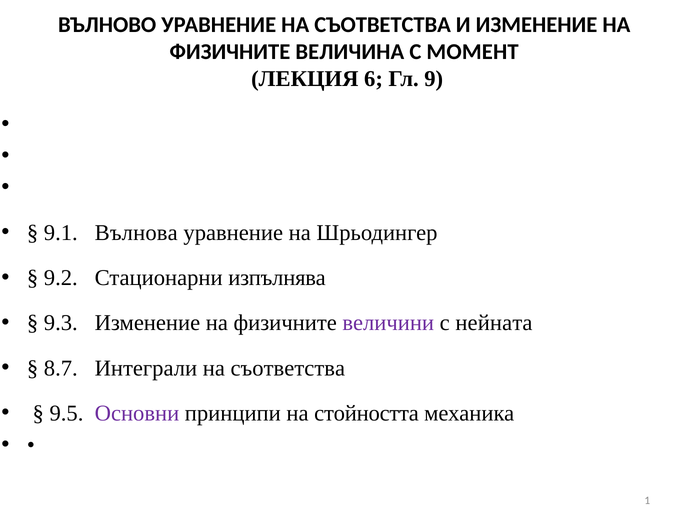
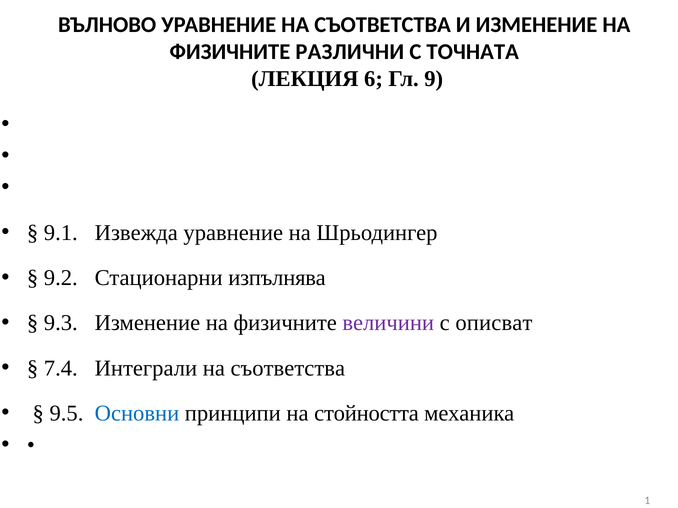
ВЕЛИЧИНА: ВЕЛИЧИНА -> РАЗЛИЧНИ (350, 52)
МОМЕНТ: МОМЕНТ -> ТОЧНАТА (473, 52)
Вълнова: Вълнова -> Извежда (136, 233)
нейната: нейната -> описват (494, 323)
8.7: 8.7 -> 7.4 (61, 369)
Основни colour: purple -> blue (137, 414)
